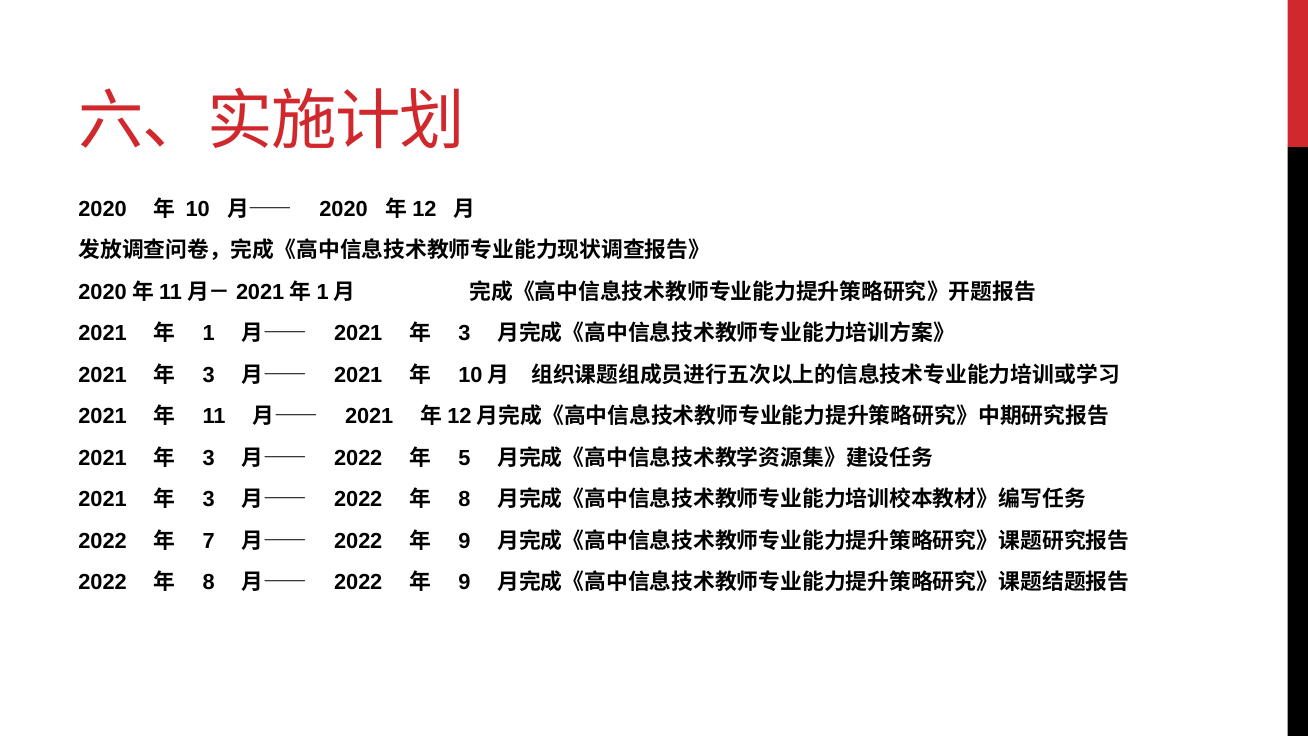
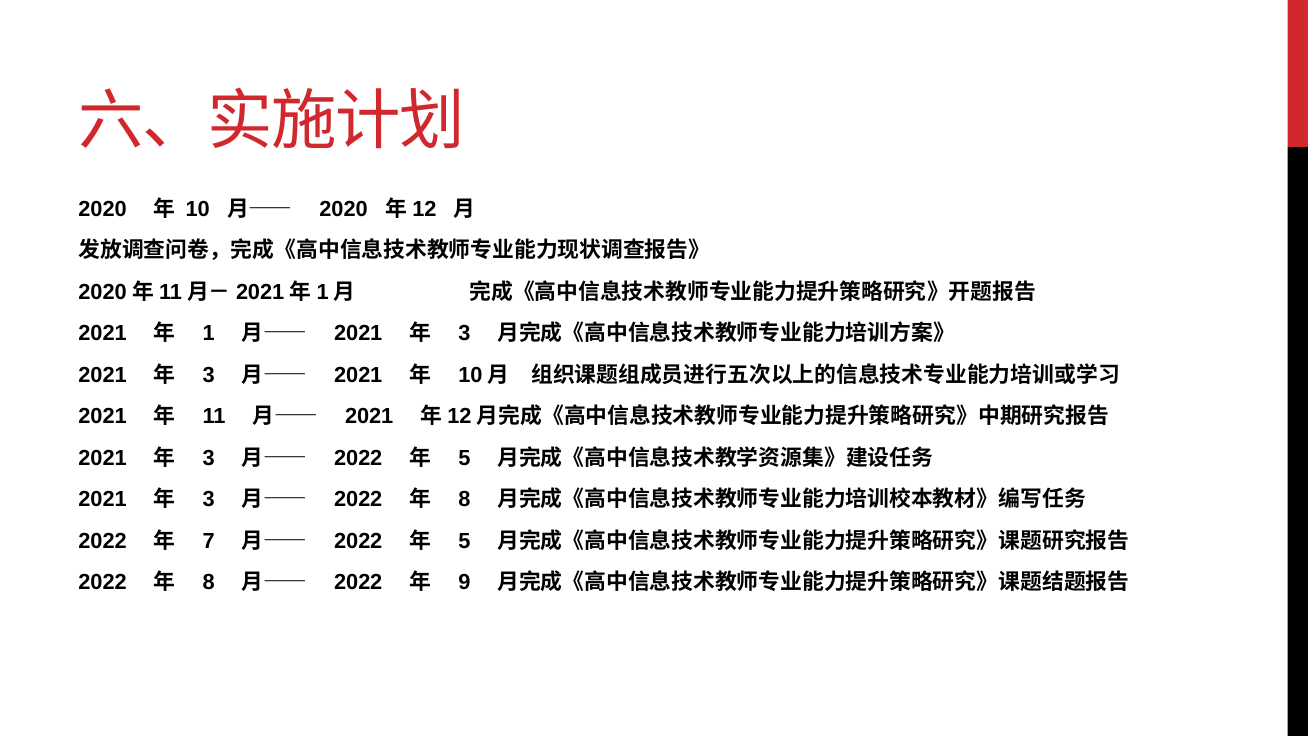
9: 9 -> 5 (464, 541)
